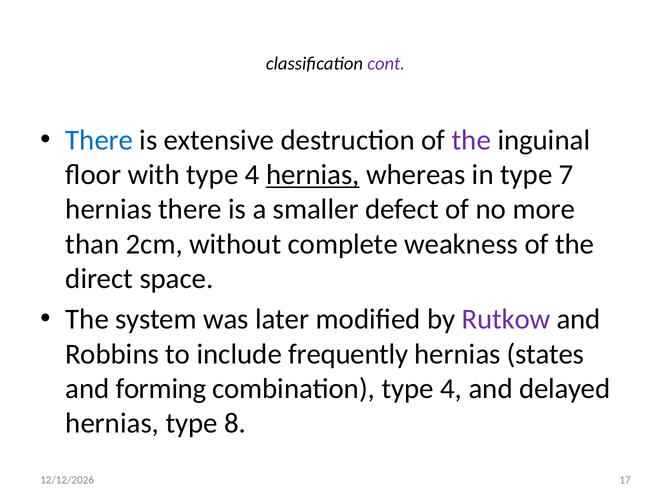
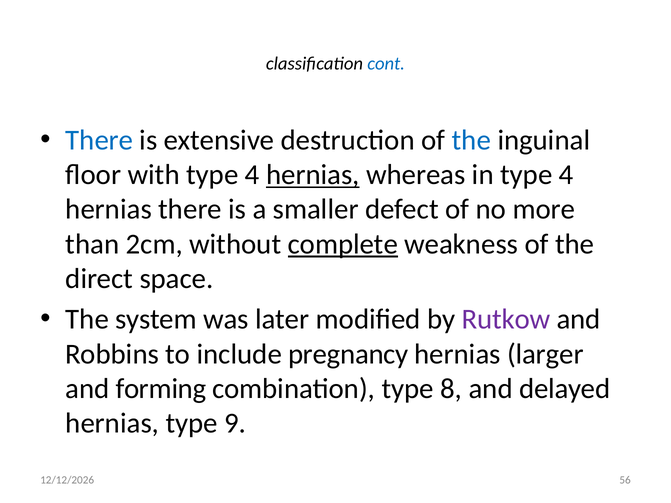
cont colour: purple -> blue (386, 63)
the colour: purple -> blue (471, 140)
in type 7: 7 -> 4 (566, 175)
complete underline: none -> present (343, 244)
frequently: frequently -> pregnancy (348, 354)
states: states -> larger (545, 354)
combination type 4: 4 -> 8 (451, 389)
8: 8 -> 9 (235, 424)
17: 17 -> 56 (625, 480)
